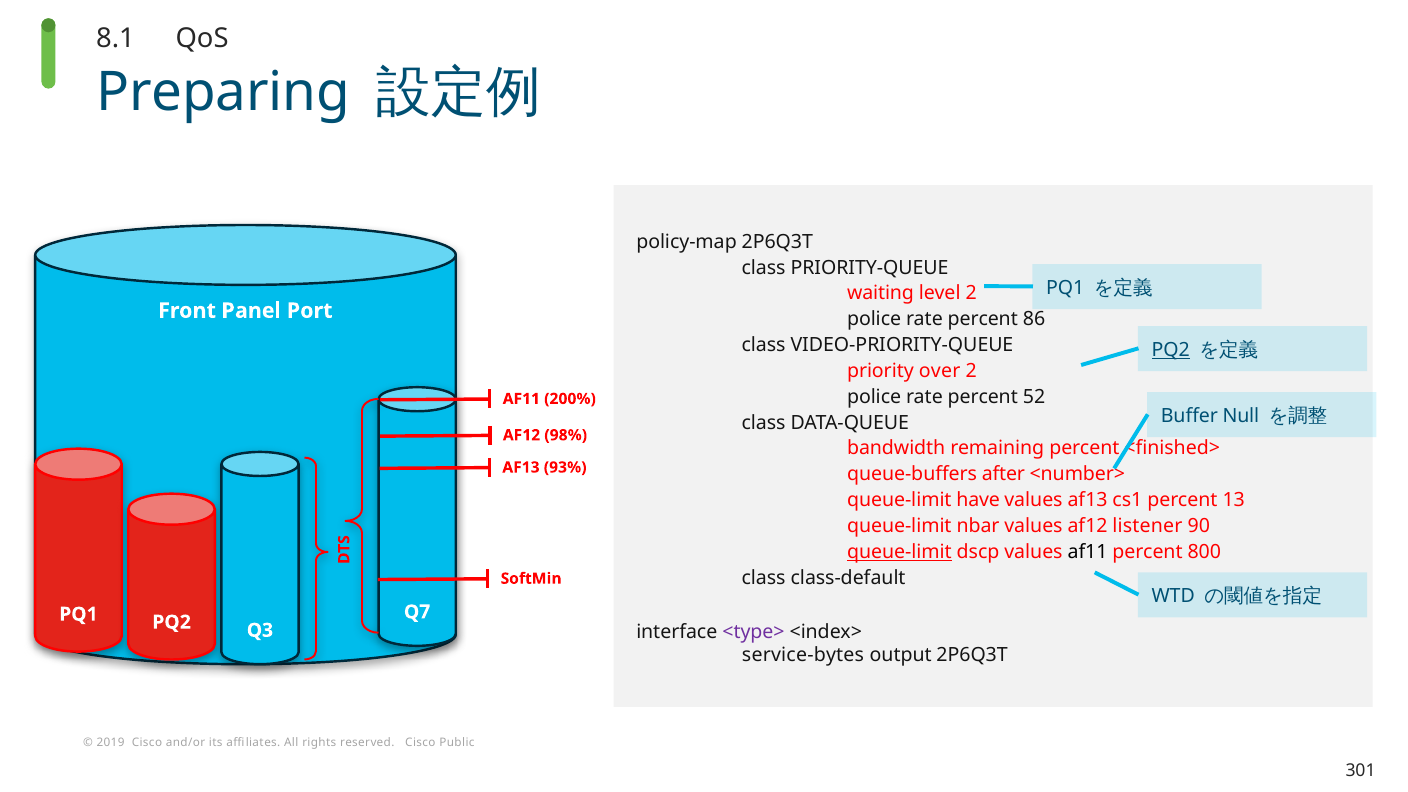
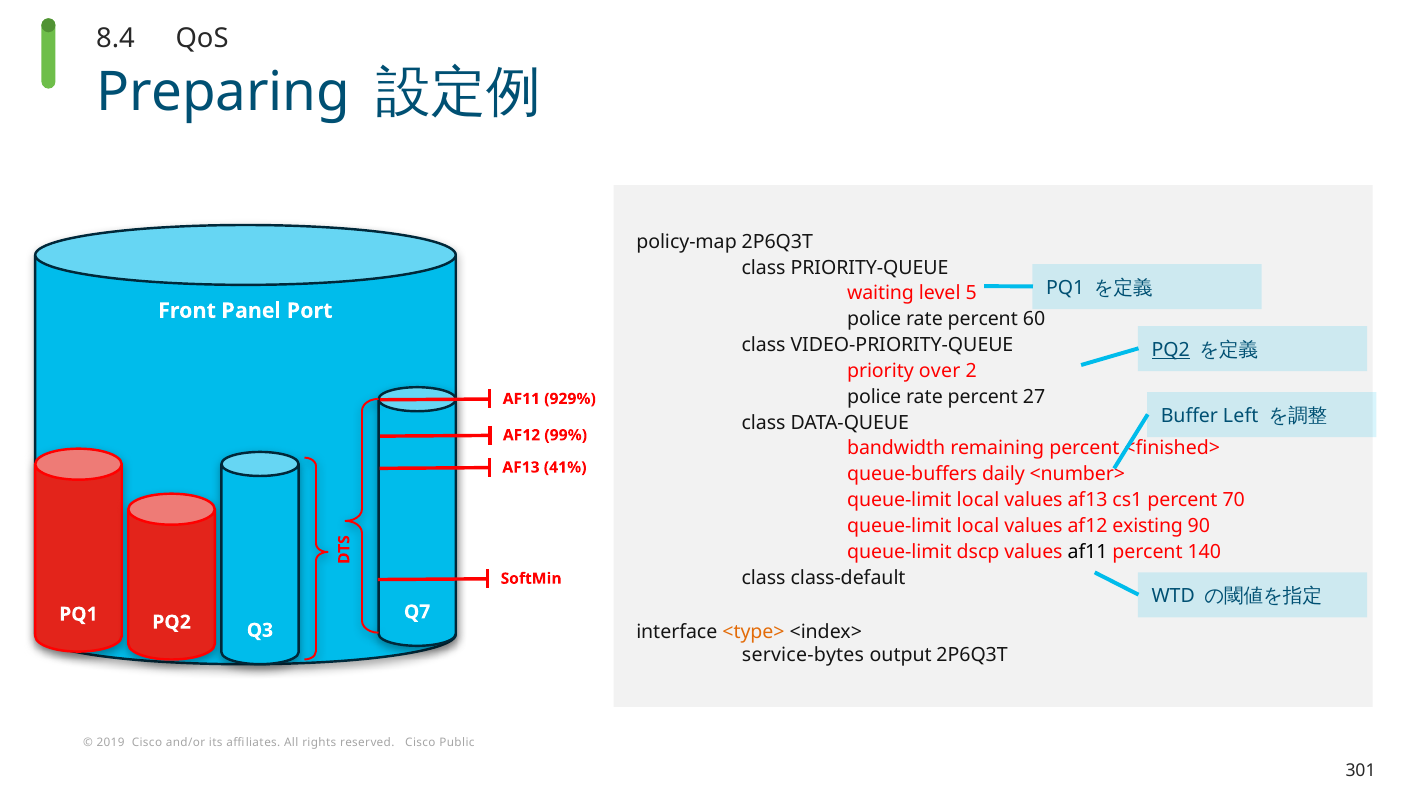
8.1: 8.1 -> 8.4 (116, 38)
level 2: 2 -> 5 (971, 294)
86: 86 -> 60 (1034, 319)
52: 52 -> 27 (1034, 397)
200%: 200% -> 929% (570, 399)
Null: Null -> Left (1241, 416)
98%: 98% -> 99% (566, 435)
93%: 93% -> 41% (565, 467)
after: after -> daily (1003, 474)
have: have -> local (978, 500)
13: 13 -> 70 (1234, 500)
nbar: nbar -> local (978, 526)
listener: listener -> existing (1148, 526)
queue-limit underline: present -> none (899, 552)
800: 800 -> 140 (1204, 552)
<type> colour: purple -> orange (754, 632)
